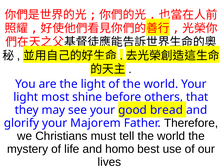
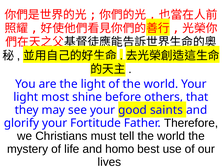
bread: bread -> saints (166, 110)
Majorem: Majorem -> Fortitude (96, 123)
